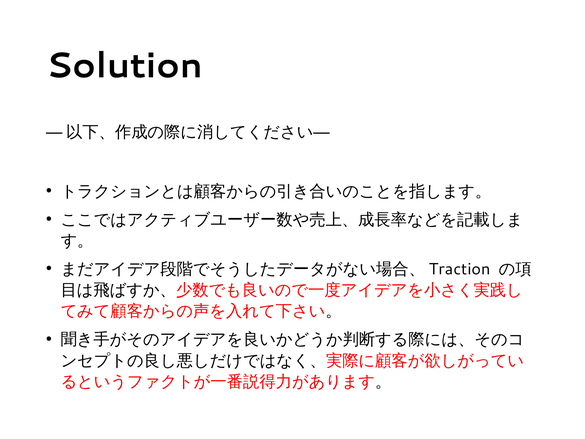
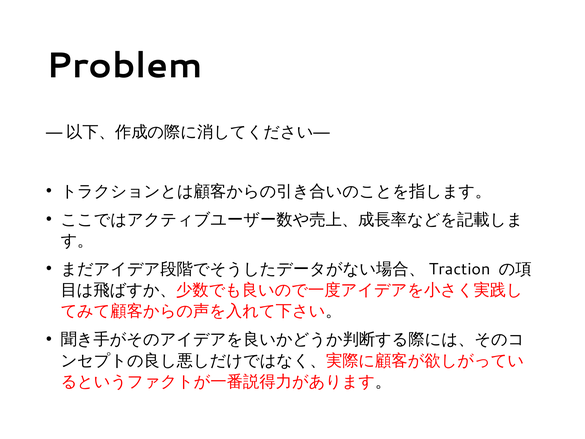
Solution: Solution -> Problem (124, 66)
